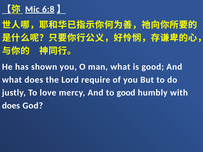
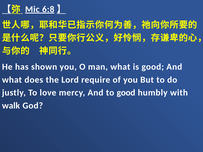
does: does -> walk (11, 106)
